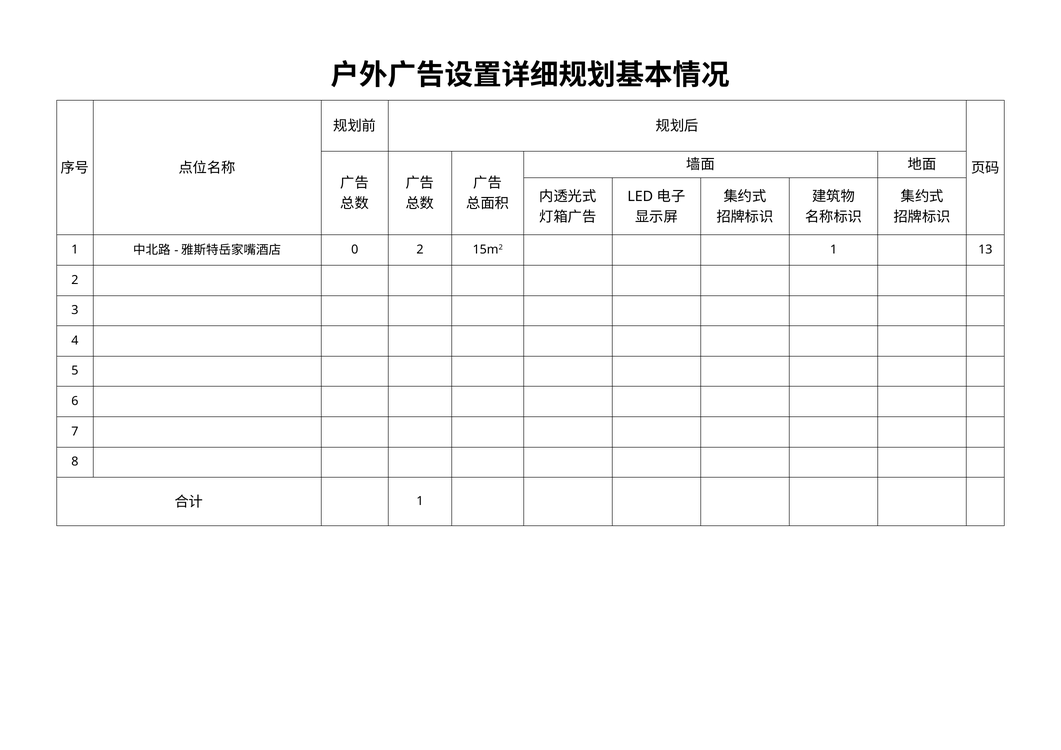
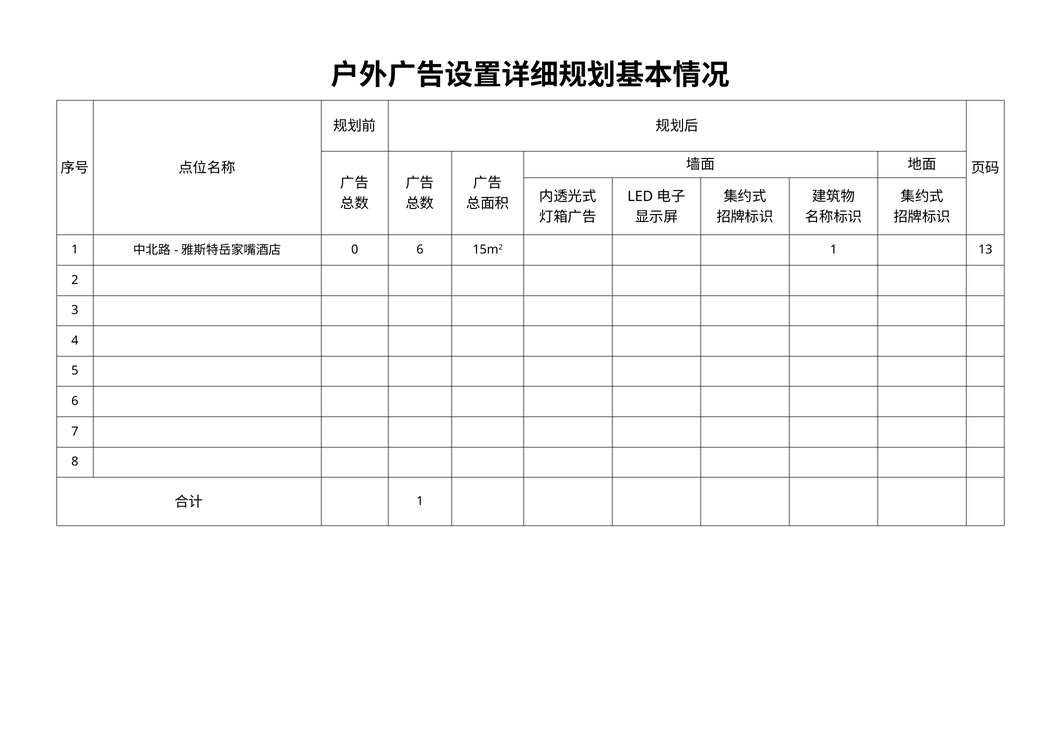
0 2: 2 -> 6 (420, 250)
